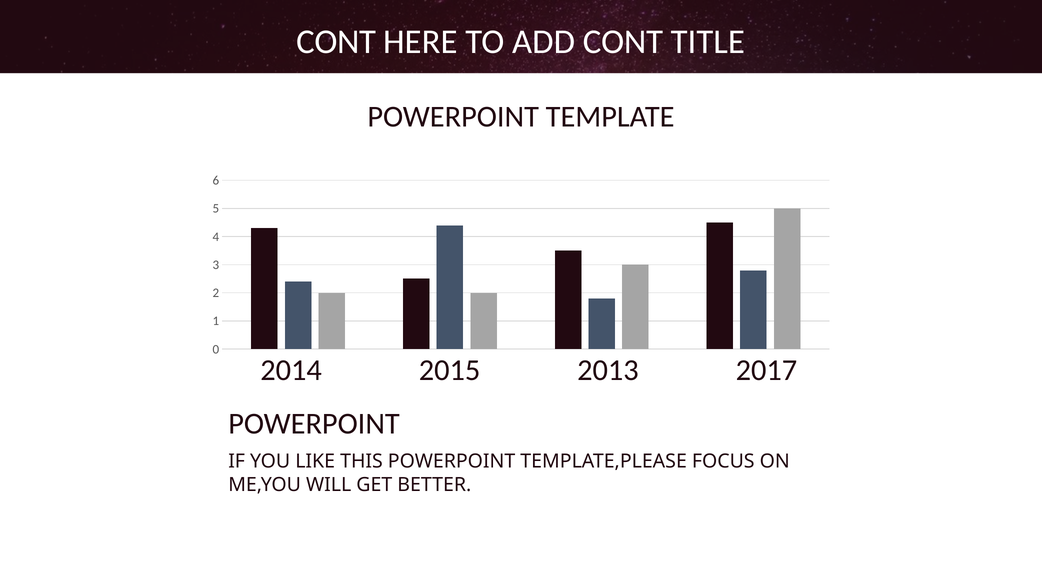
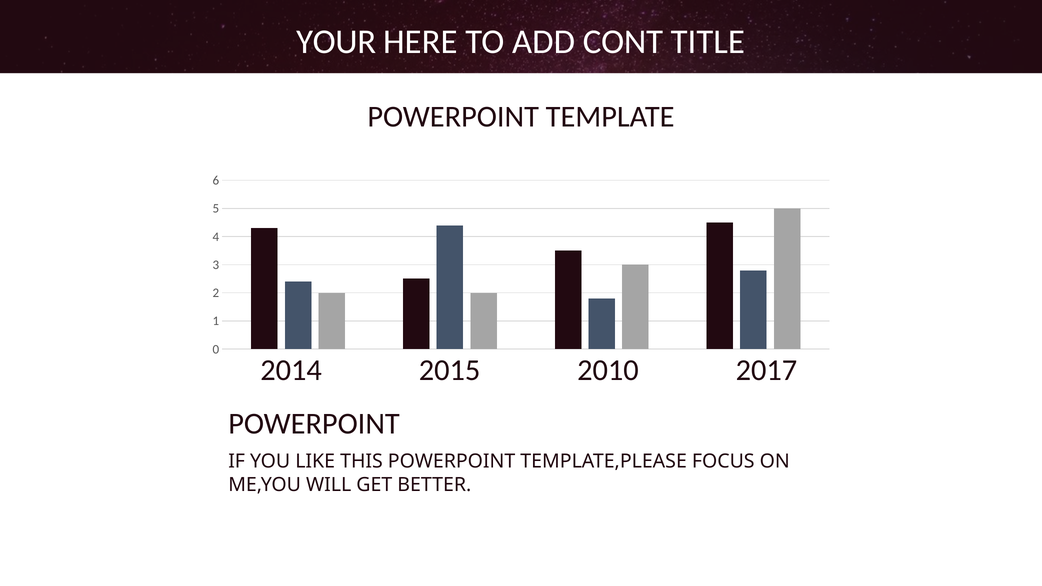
CONT: CONT -> YOUR (336, 42)
2013: 2013 -> 2010 (608, 370)
